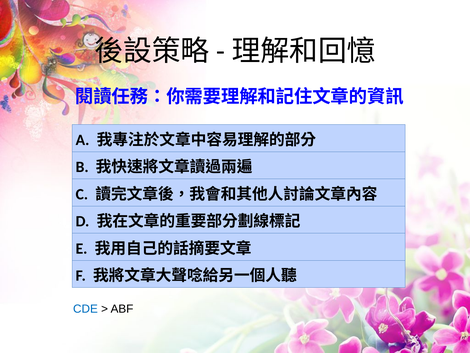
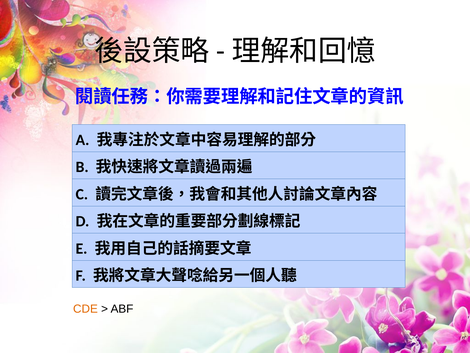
CDE colour: blue -> orange (85, 308)
